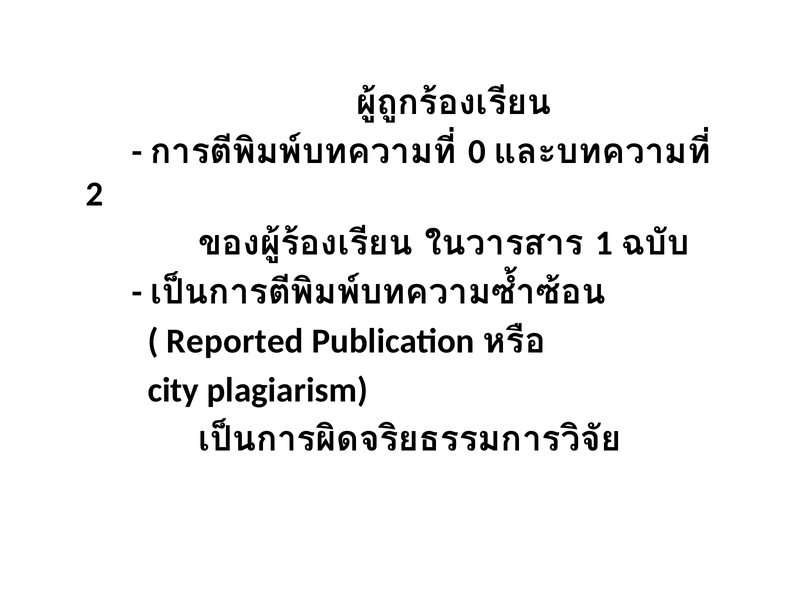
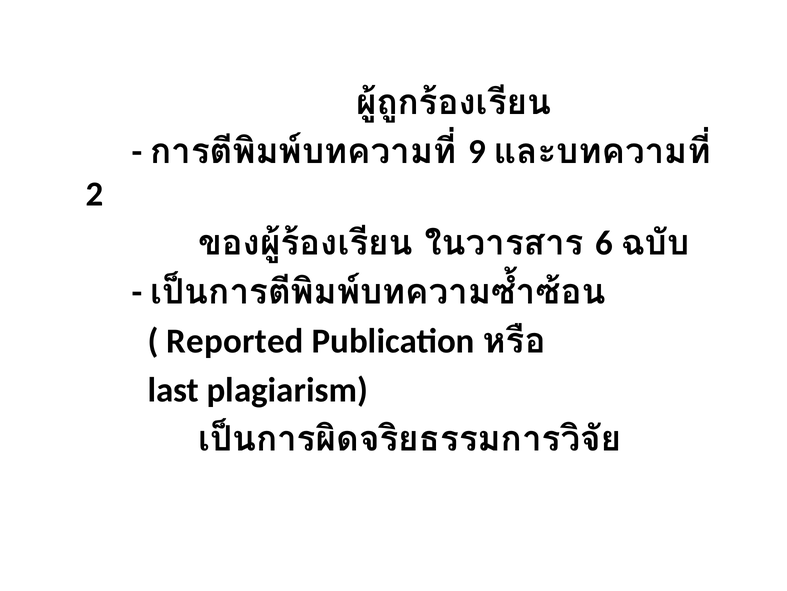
0: 0 -> 9 (477, 152)
1: 1 -> 6 (604, 243)
city: city -> last (173, 390)
